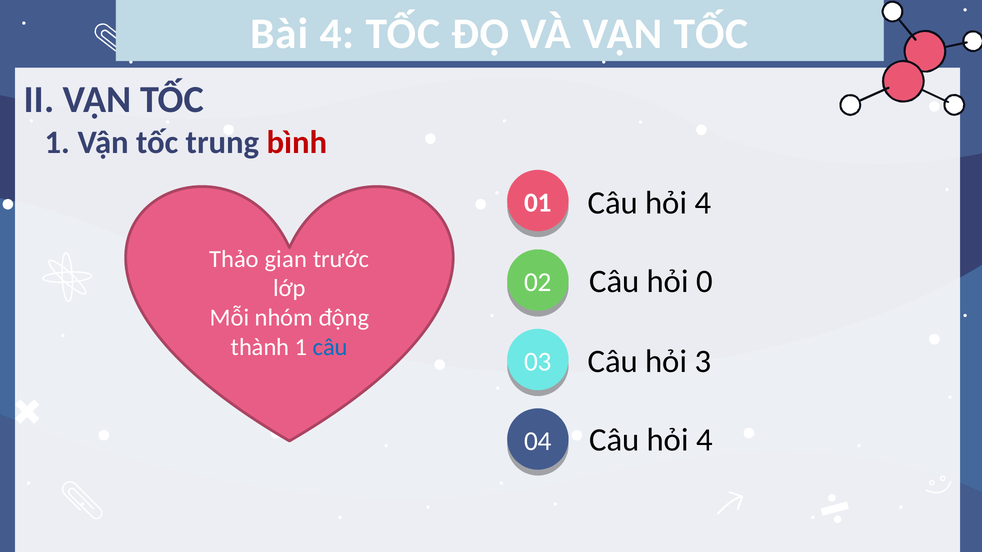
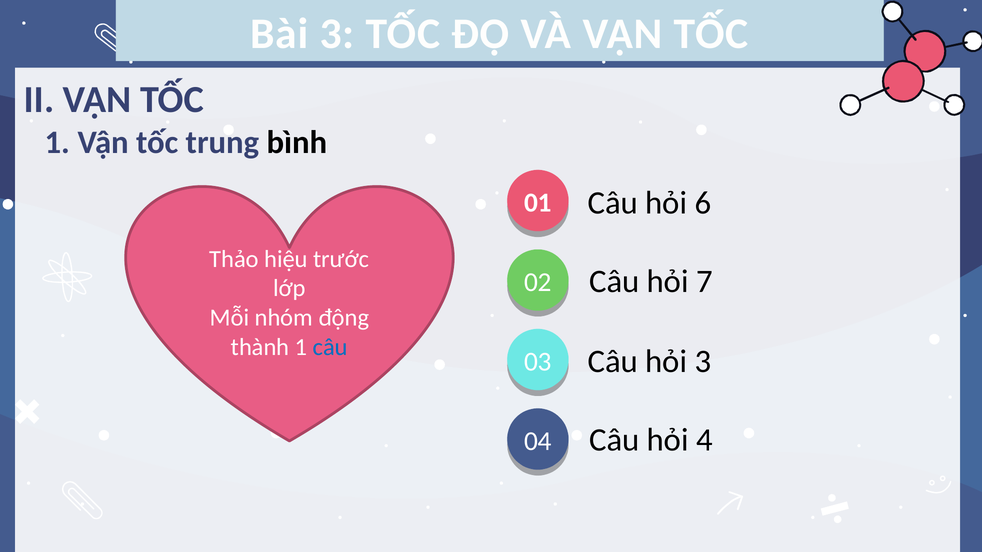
Bài 4: 4 -> 3 (337, 34)
bình colour: red -> black (297, 143)
4: 4 -> 6 (703, 203)
gian: gian -> hiệu (286, 259)
0: 0 -> 7 (704, 282)
